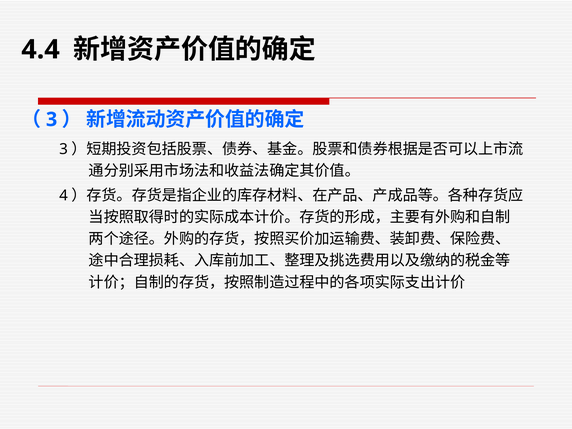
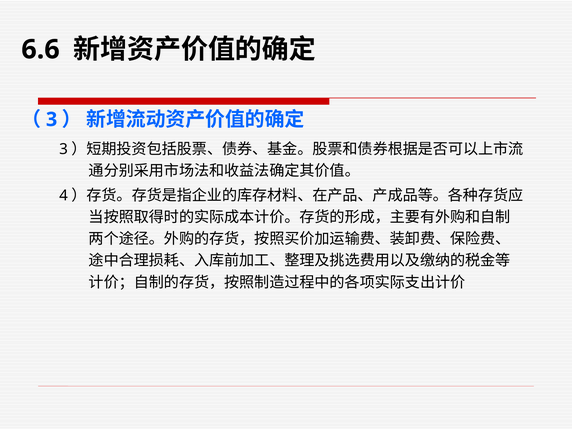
4.4: 4.4 -> 6.6 (41, 49)
